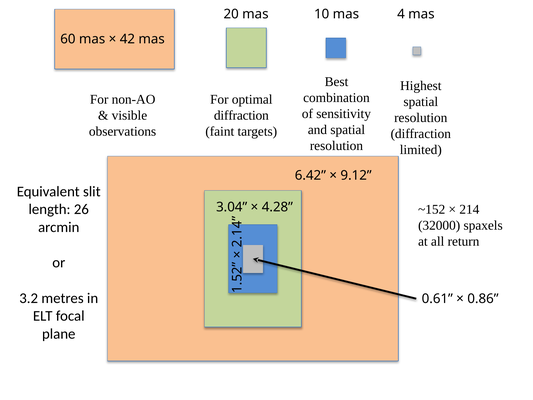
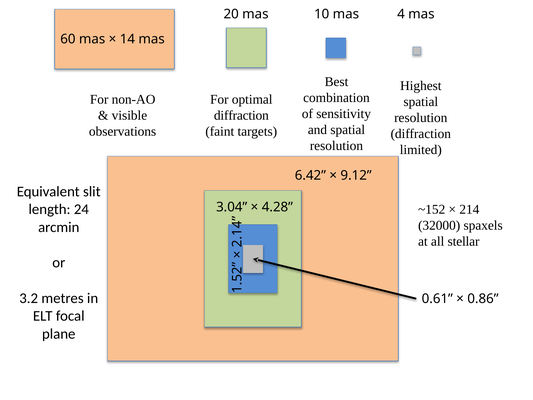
42: 42 -> 14 (127, 39)
26: 26 -> 24 (81, 209)
return: return -> stellar (464, 241)
